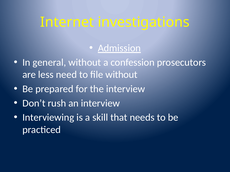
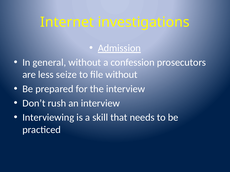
need: need -> seize (66, 75)
